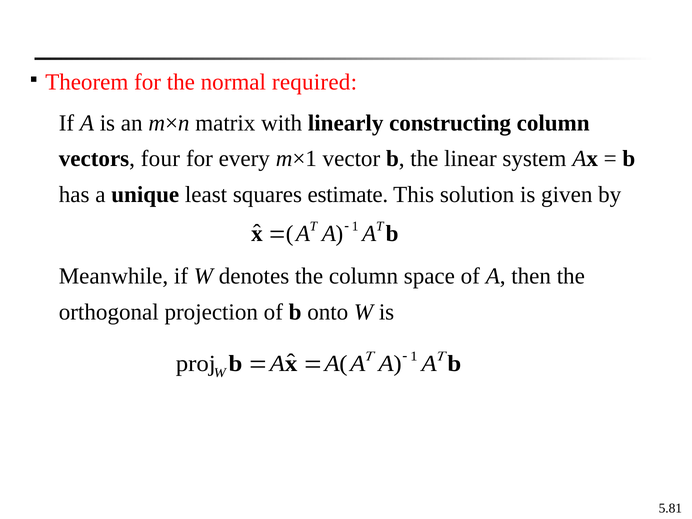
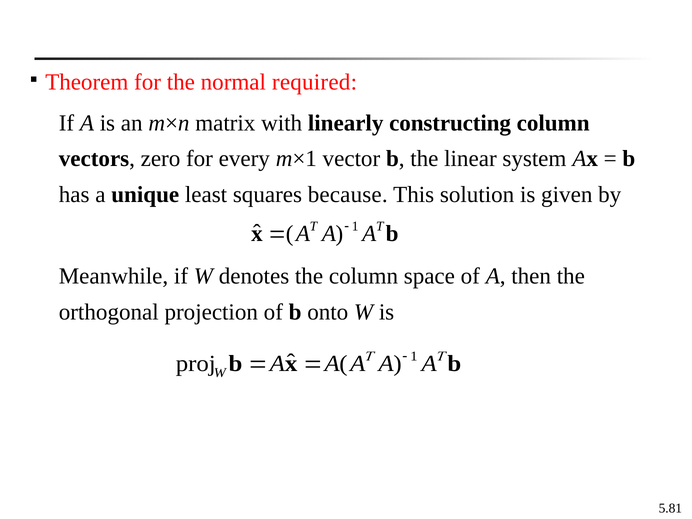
four: four -> zero (161, 159)
estimate: estimate -> because (348, 195)
